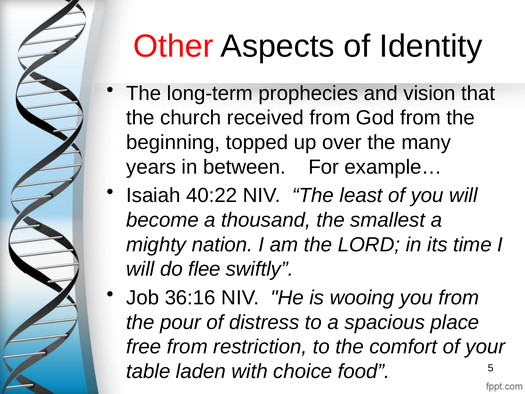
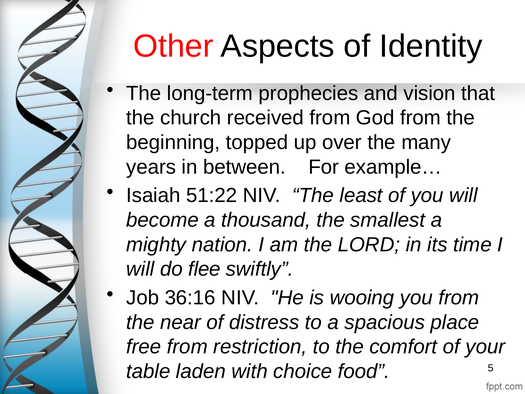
40:22: 40:22 -> 51:22 (212, 195)
pour: pour -> near (181, 322)
